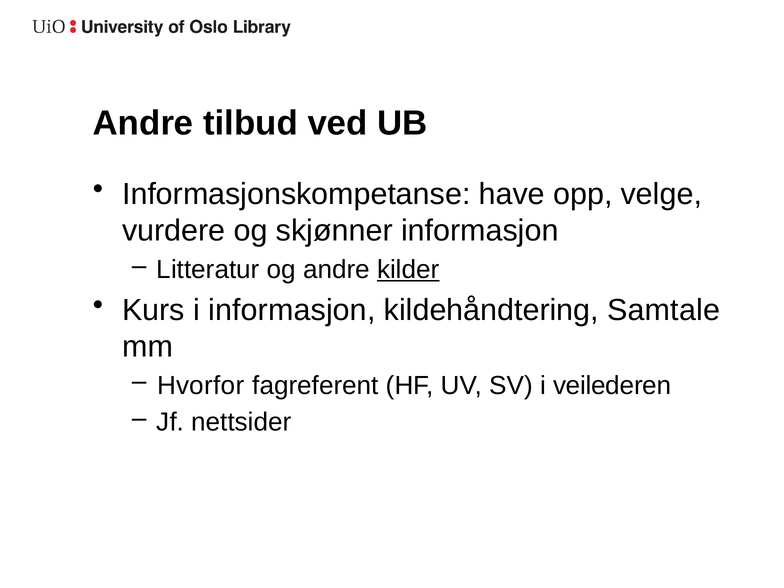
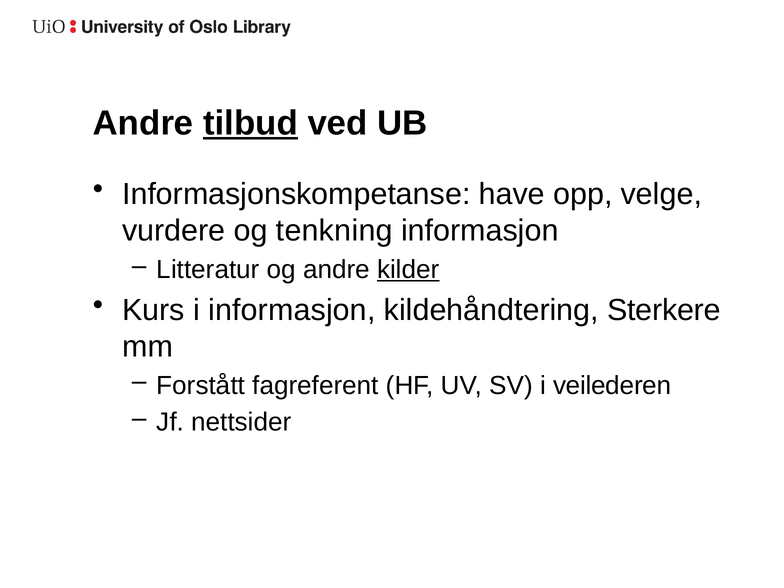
tilbud underline: none -> present (250, 123)
skjønner: skjønner -> tenkning (334, 231)
Samtale: Samtale -> Sterkere (664, 310)
Hvorfor: Hvorfor -> Forstått (201, 386)
